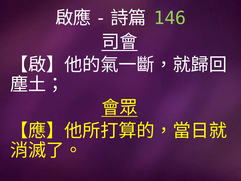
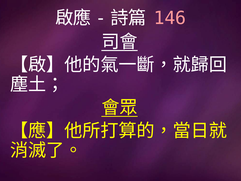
146 colour: light green -> pink (170, 18)
